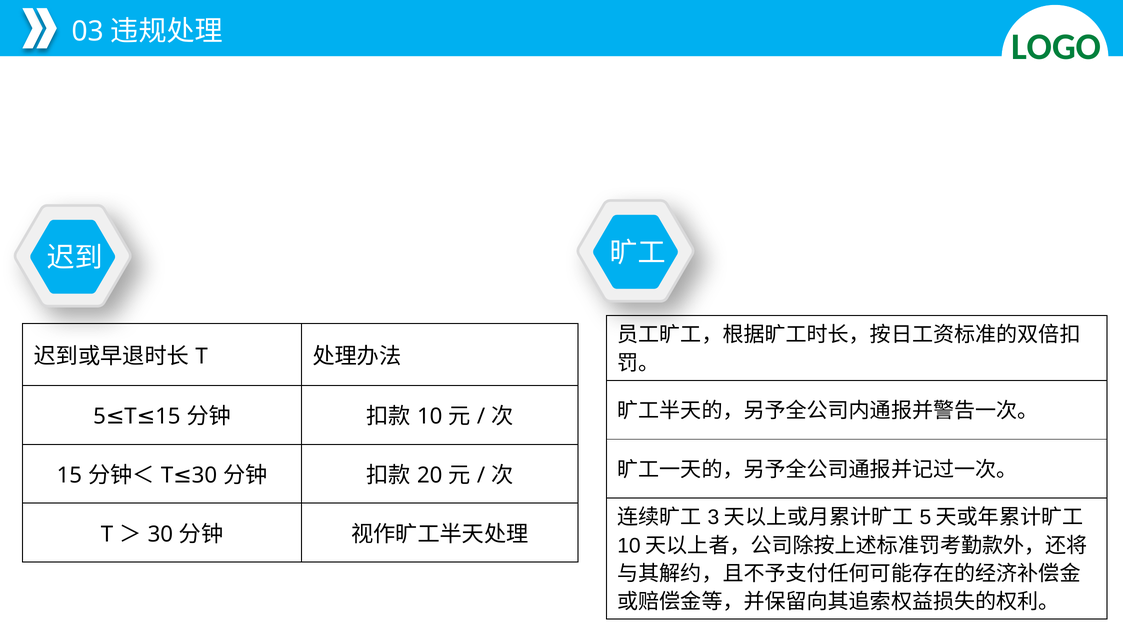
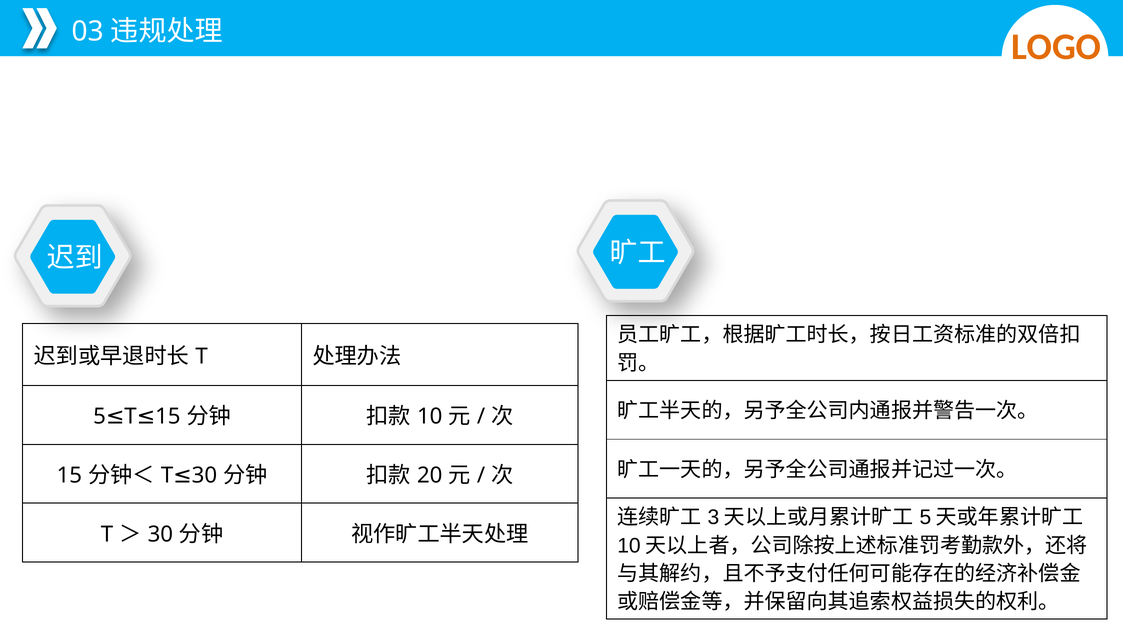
LOGO colour: green -> orange (1056, 47)
